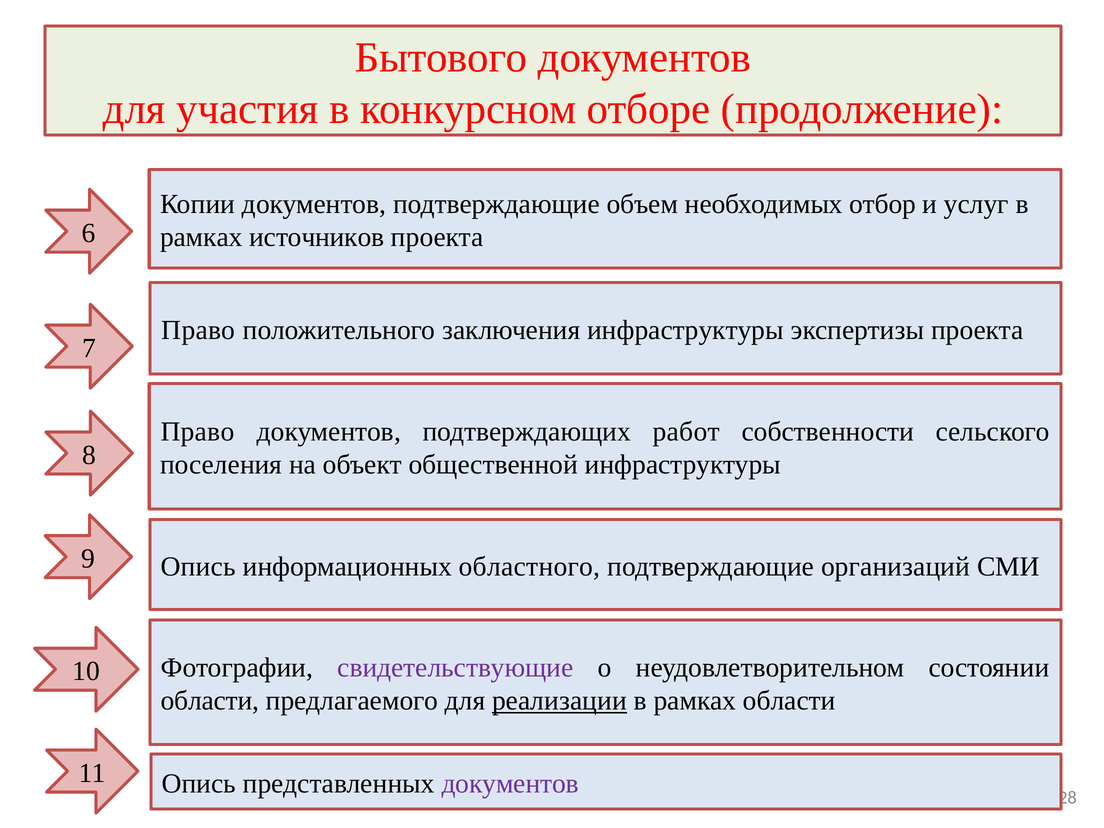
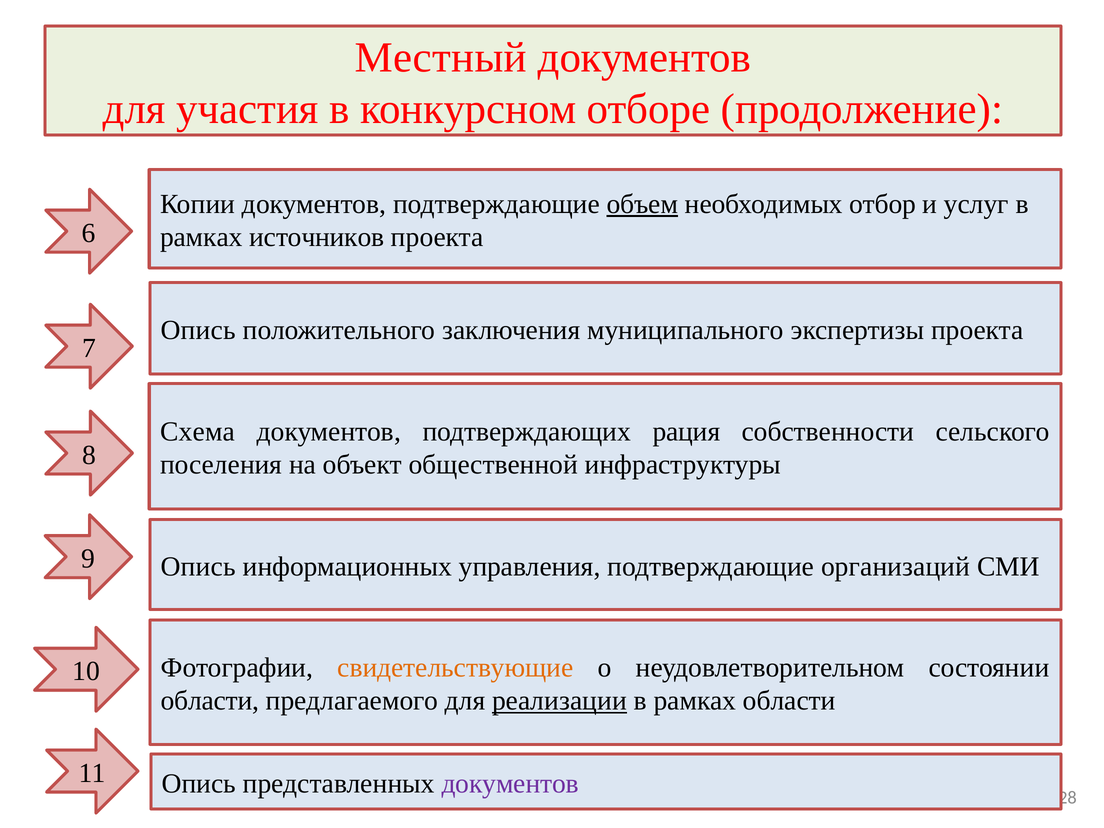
Бытового: Бытового -> Местный (441, 58)
объем underline: none -> present (642, 204)
Право: Право -> Опись (198, 330)
заключения инфраструктуры: инфраструктуры -> муниципального (686, 330)
Право: Право -> Схема (198, 432)
работ: работ -> рация (686, 432)
областного: областного -> управления (530, 566)
свидетельствующие colour: purple -> orange (455, 668)
